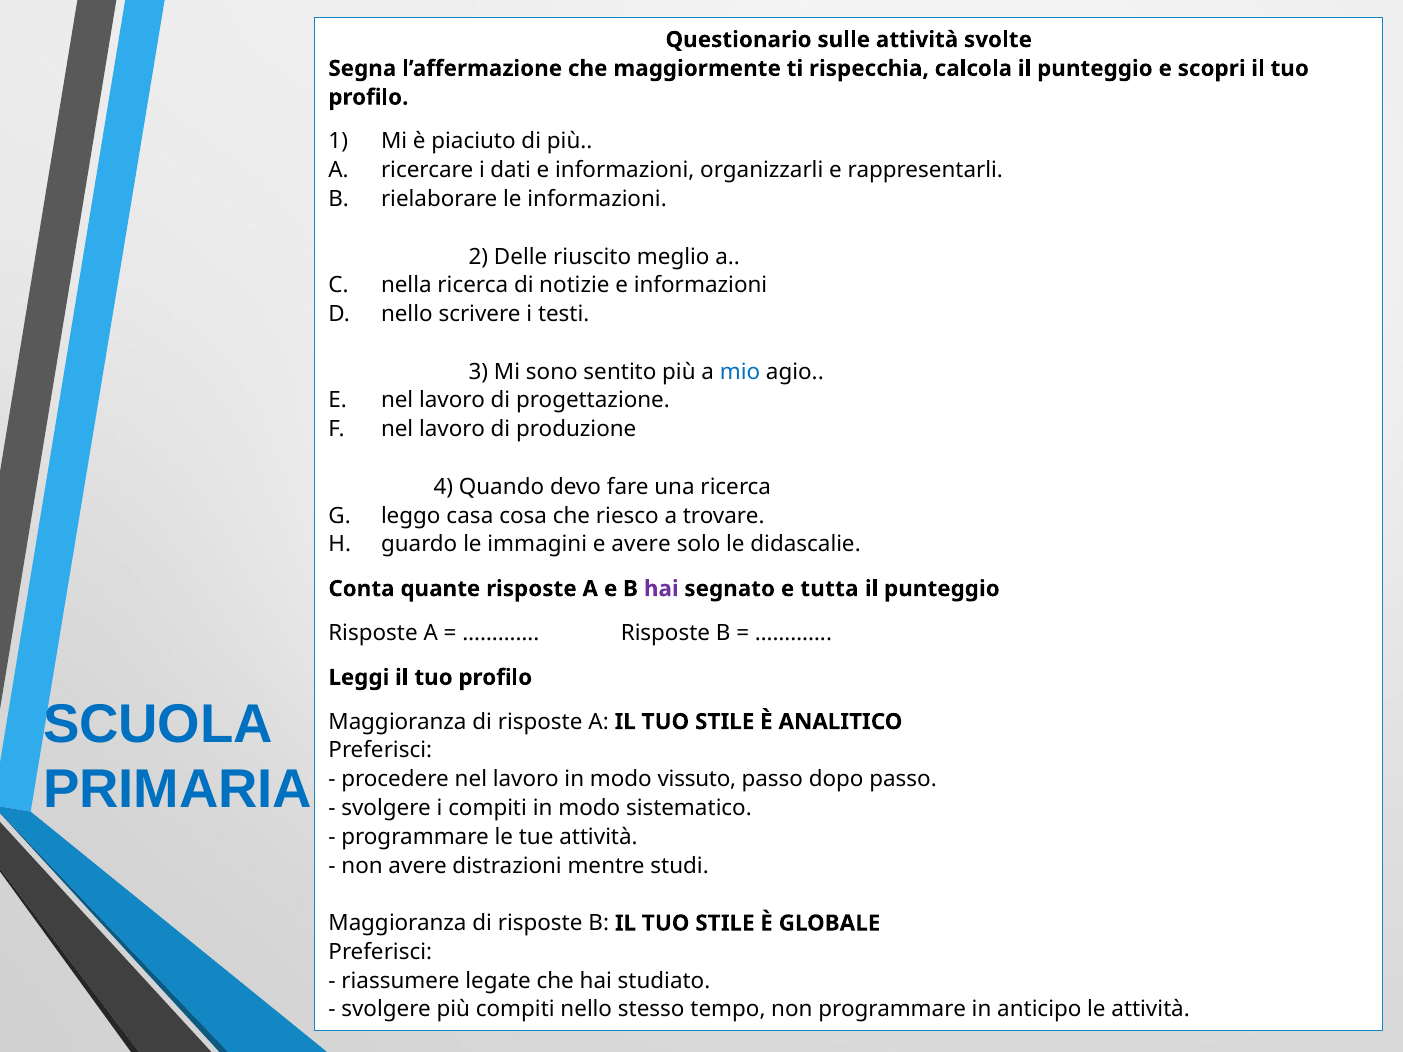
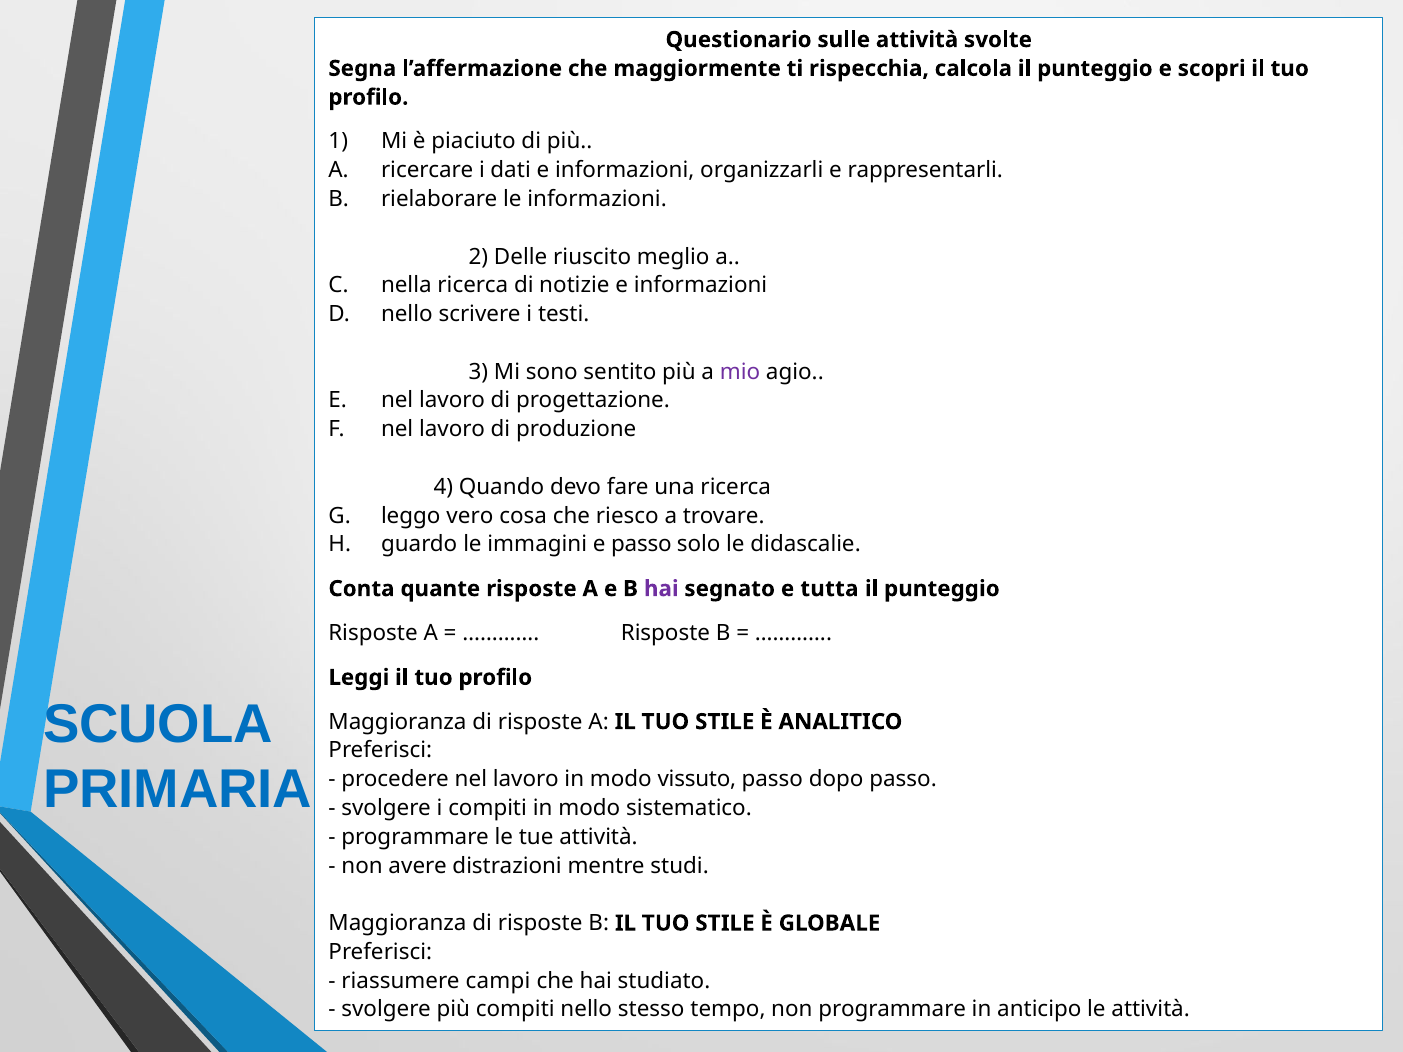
mio colour: blue -> purple (740, 372)
casa: casa -> vero (470, 516)
e avere: avere -> passo (641, 545)
legate: legate -> campi (498, 981)
